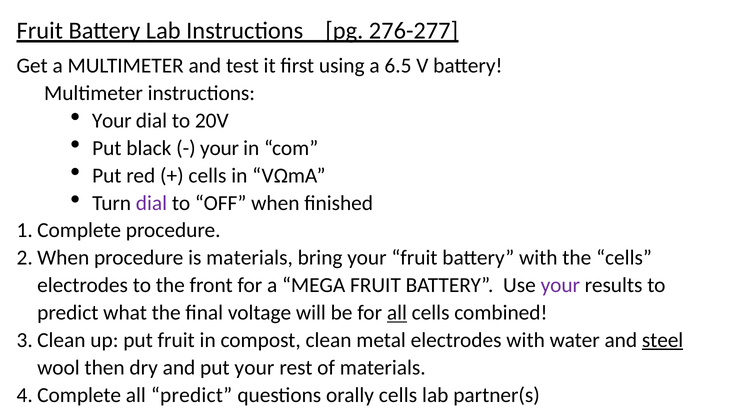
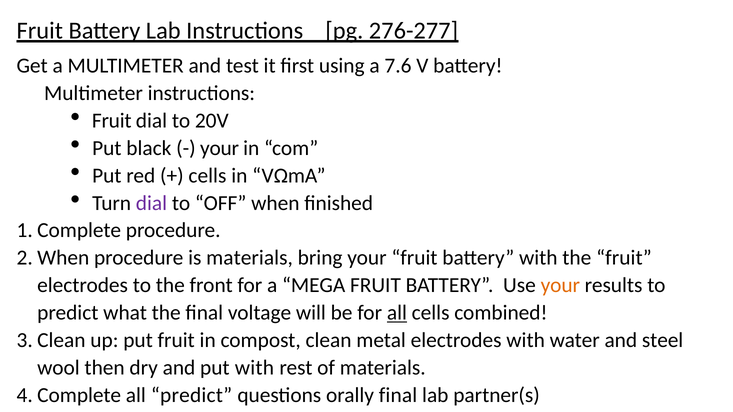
6.5: 6.5 -> 7.6 (398, 66)
Your: Your -> Fruit (112, 121)
the cells: cells -> fruit (624, 258)
your colour: purple -> orange (560, 286)
steel underline: present -> none (663, 340)
put your: your -> with (254, 368)
orally cells: cells -> final (398, 395)
